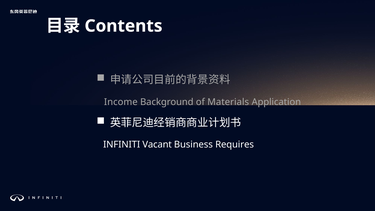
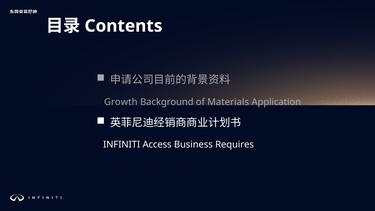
Income: Income -> Growth (121, 102)
Vacant: Vacant -> Access (157, 144)
